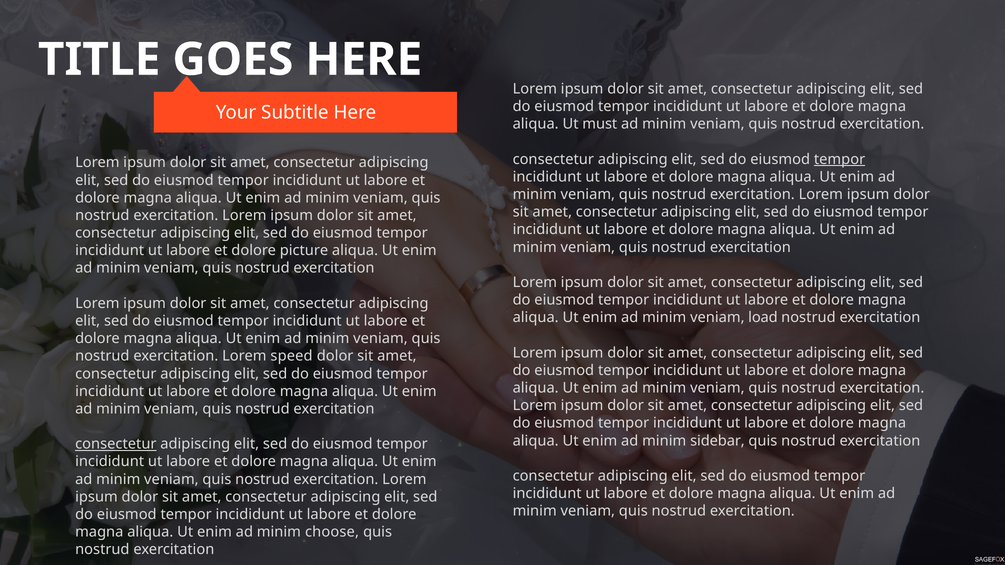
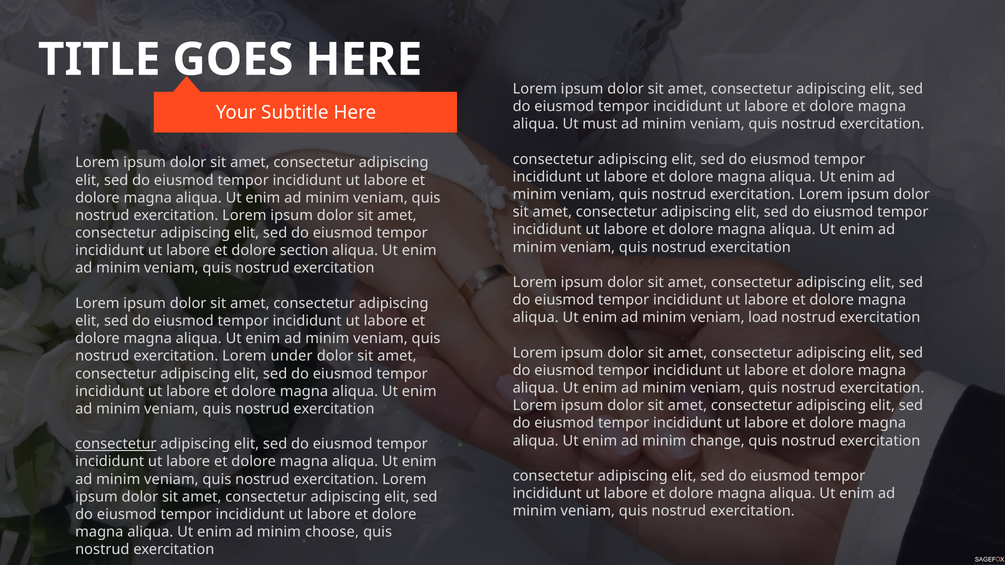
tempor underline: present -> none (840, 159)
picture: picture -> section (304, 251)
speed: speed -> under (292, 356)
sidebar: sidebar -> change (717, 441)
